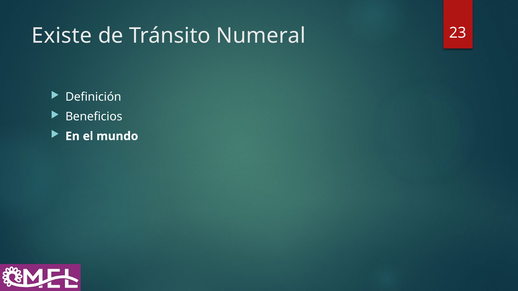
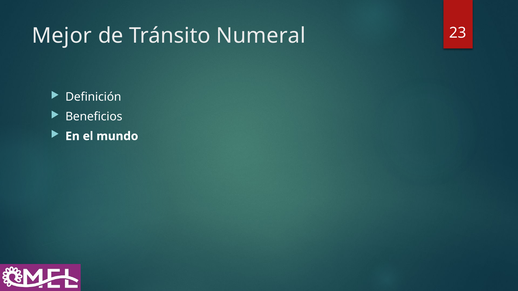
Existe: Existe -> Mejor (62, 36)
